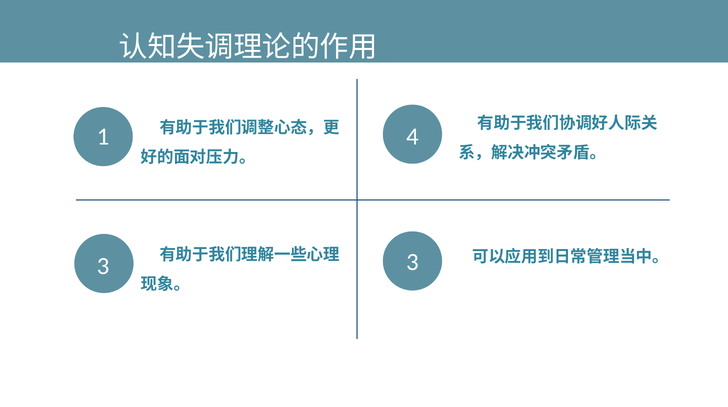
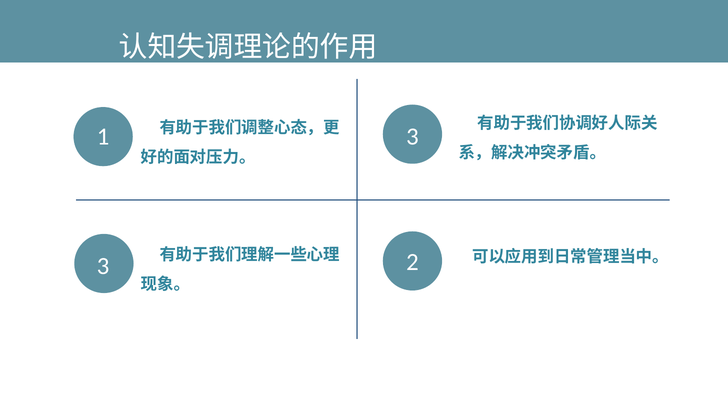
1 4: 4 -> 3 (412, 137)
3 3: 3 -> 2 (412, 262)
